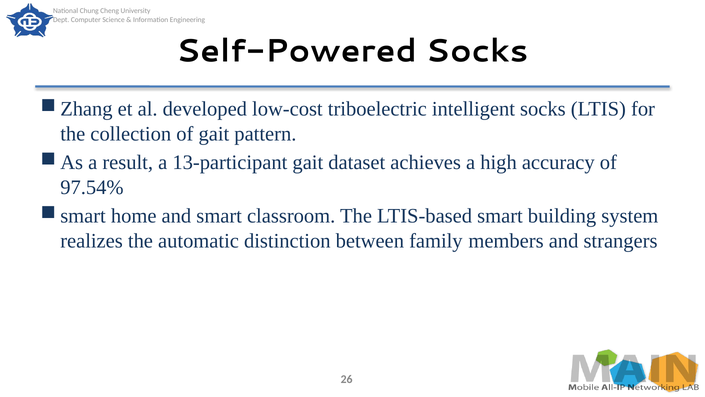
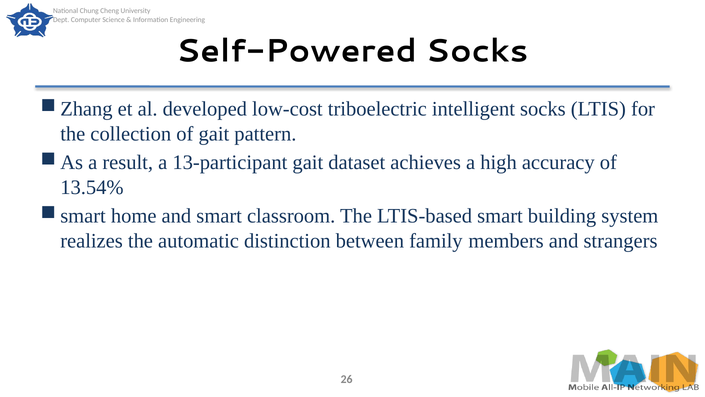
97.54%: 97.54% -> 13.54% (92, 187)
